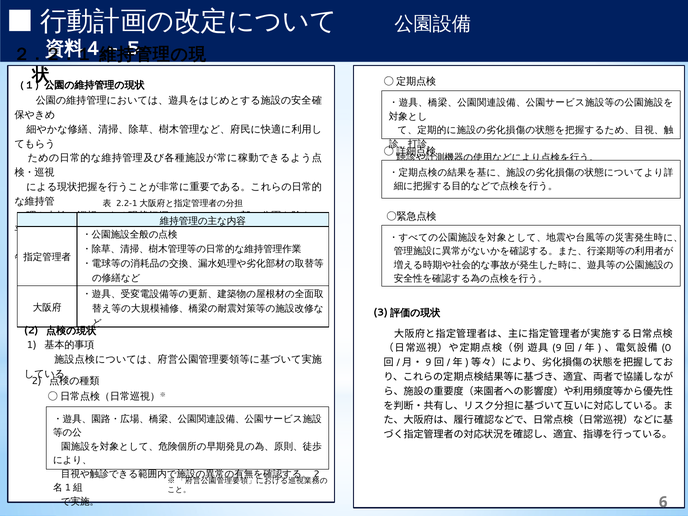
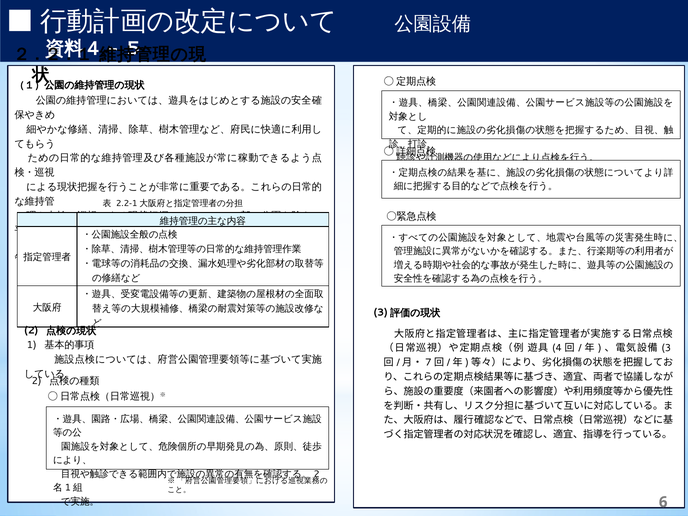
9: 9 -> 4 (557, 348)
0: 0 -> 3 (666, 348)
9: 9 -> 7 (428, 363)
